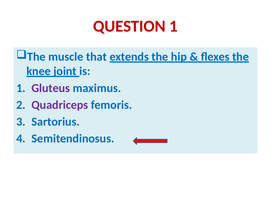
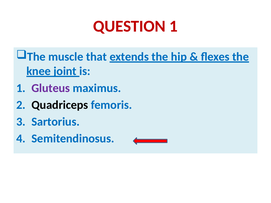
Quadriceps colour: purple -> black (60, 105)
